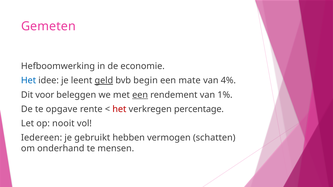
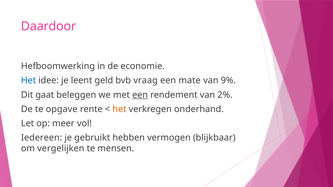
Gemeten: Gemeten -> Daardoor (49, 26)
geld underline: present -> none (104, 81)
begin: begin -> vraag (146, 81)
4%: 4% -> 9% (228, 81)
voor: voor -> gaat (45, 95)
1%: 1% -> 2% (225, 95)
het colour: red -> orange (119, 109)
percentage: percentage -> onderhand (199, 109)
nooit: nooit -> meer (63, 124)
schatten: schatten -> blijkbaar (214, 138)
onderhand: onderhand -> vergelijken (61, 149)
